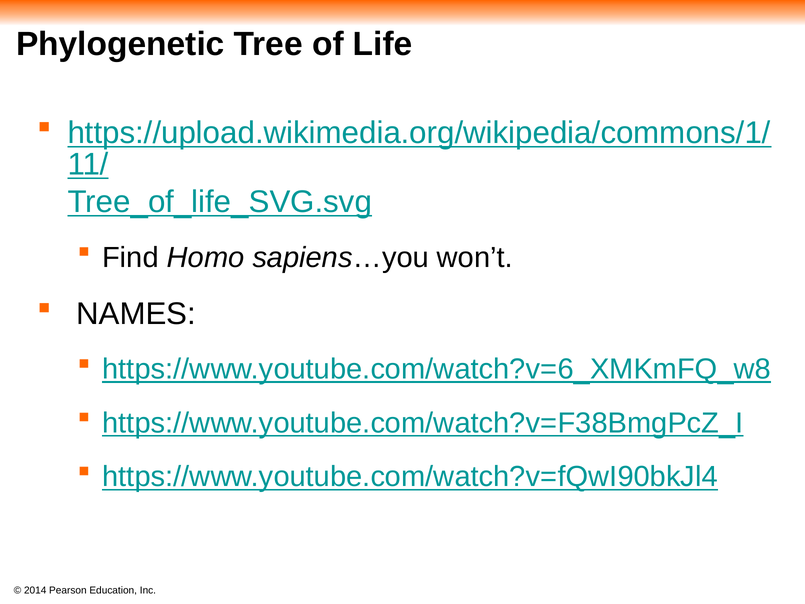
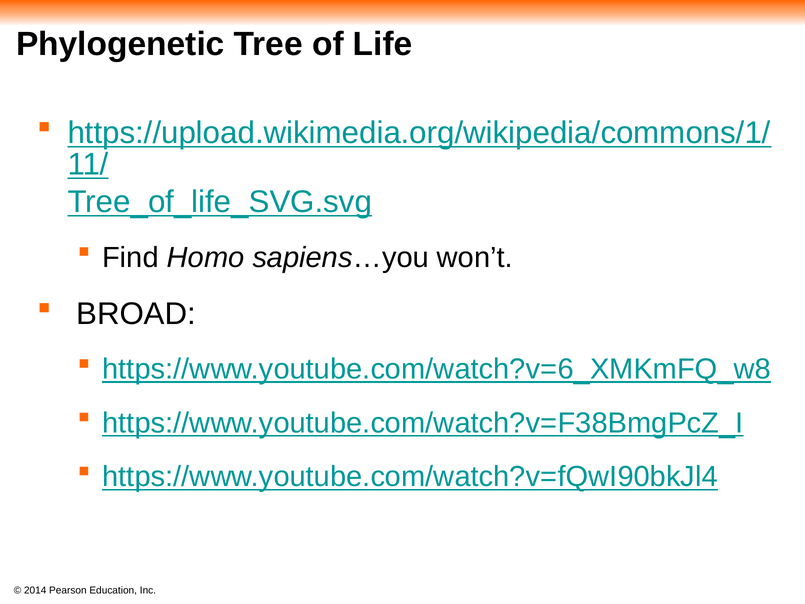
NAMES: NAMES -> BROAD (136, 314)
